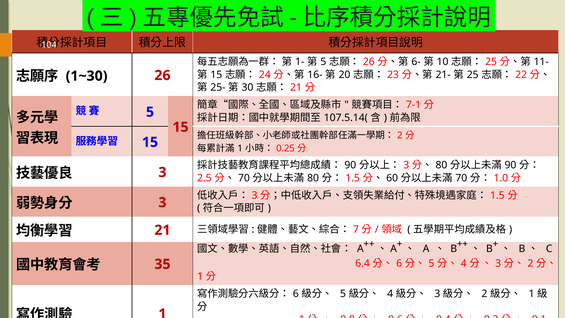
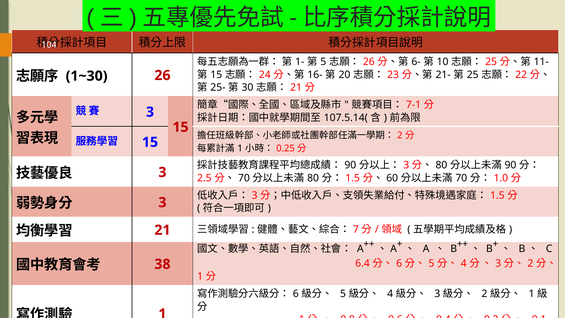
5: 5 -> 3 (150, 112)
35: 35 -> 38 (162, 264)
